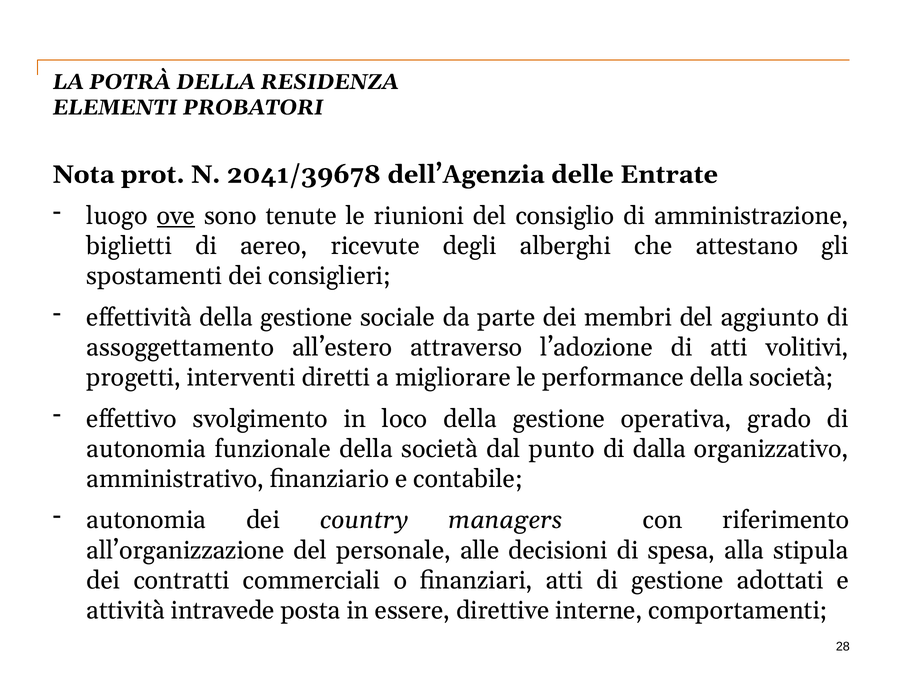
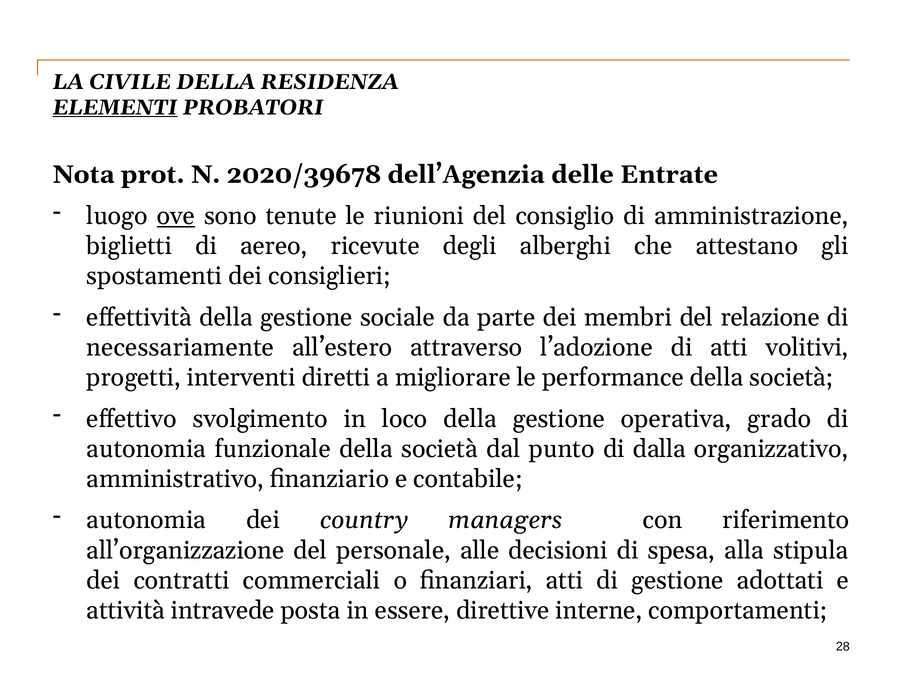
POTRÀ: POTRÀ -> CIVILE (130, 82)
ELEMENTI underline: none -> present (115, 107)
2041/39678: 2041/39678 -> 2020/39678 (304, 175)
aggiunto: aggiunto -> relazione (770, 318)
assoggettamento: assoggettamento -> necessariamente (180, 348)
